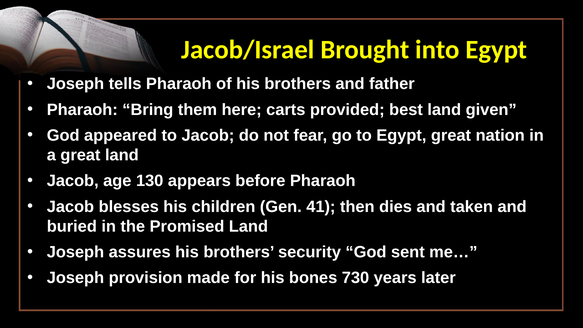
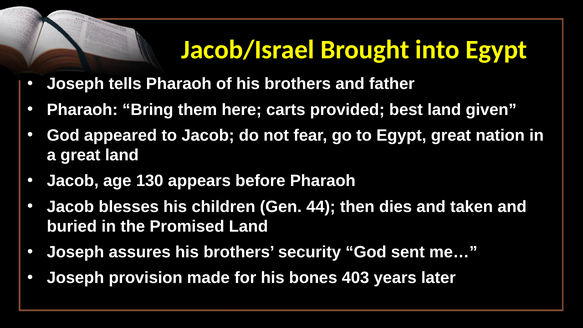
41: 41 -> 44 (321, 207)
730: 730 -> 403 (356, 278)
